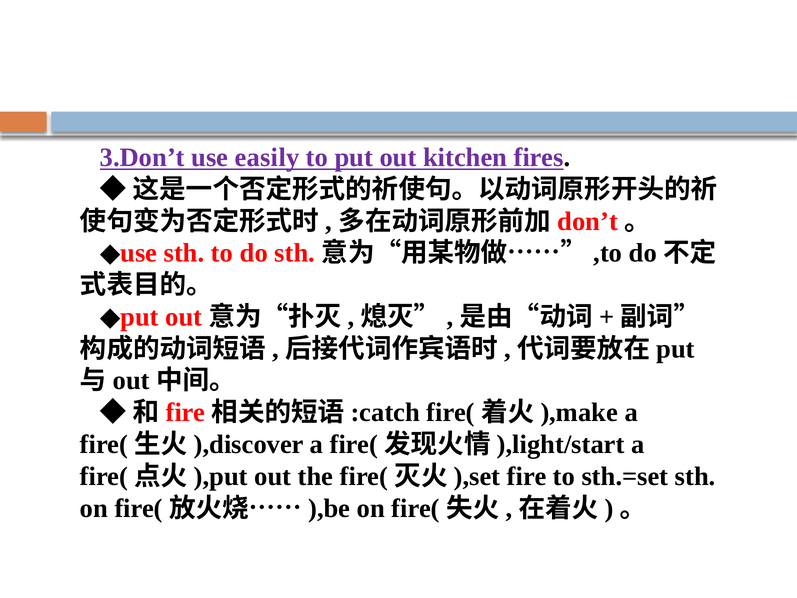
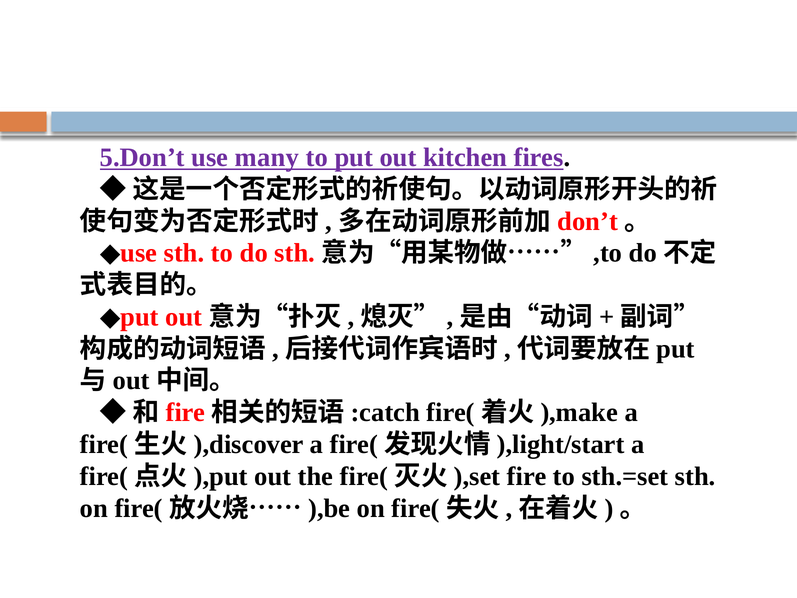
3.Don’t: 3.Don’t -> 5.Don’t (142, 157)
easily: easily -> many (267, 157)
